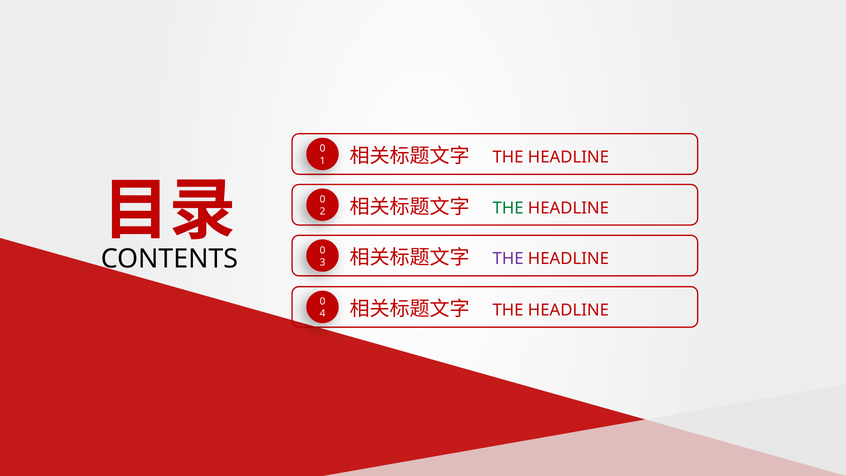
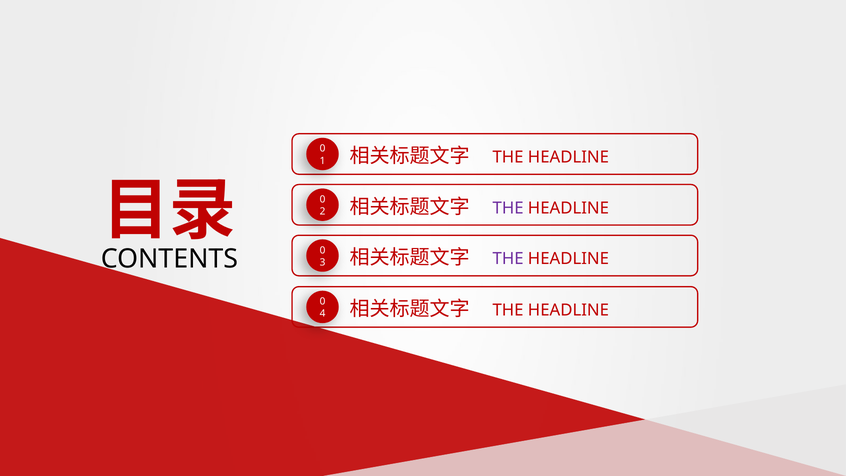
THE colour: green -> purple (508, 208)
